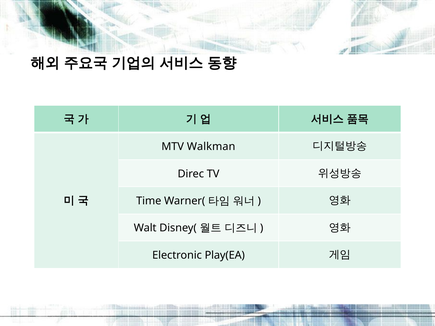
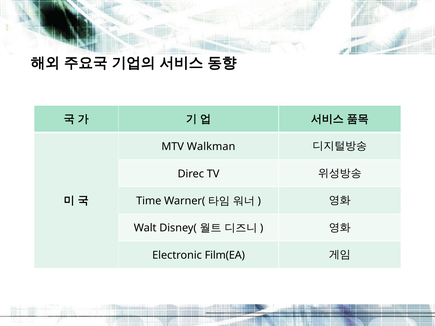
Play(EA: Play(EA -> Film(EA (225, 255)
